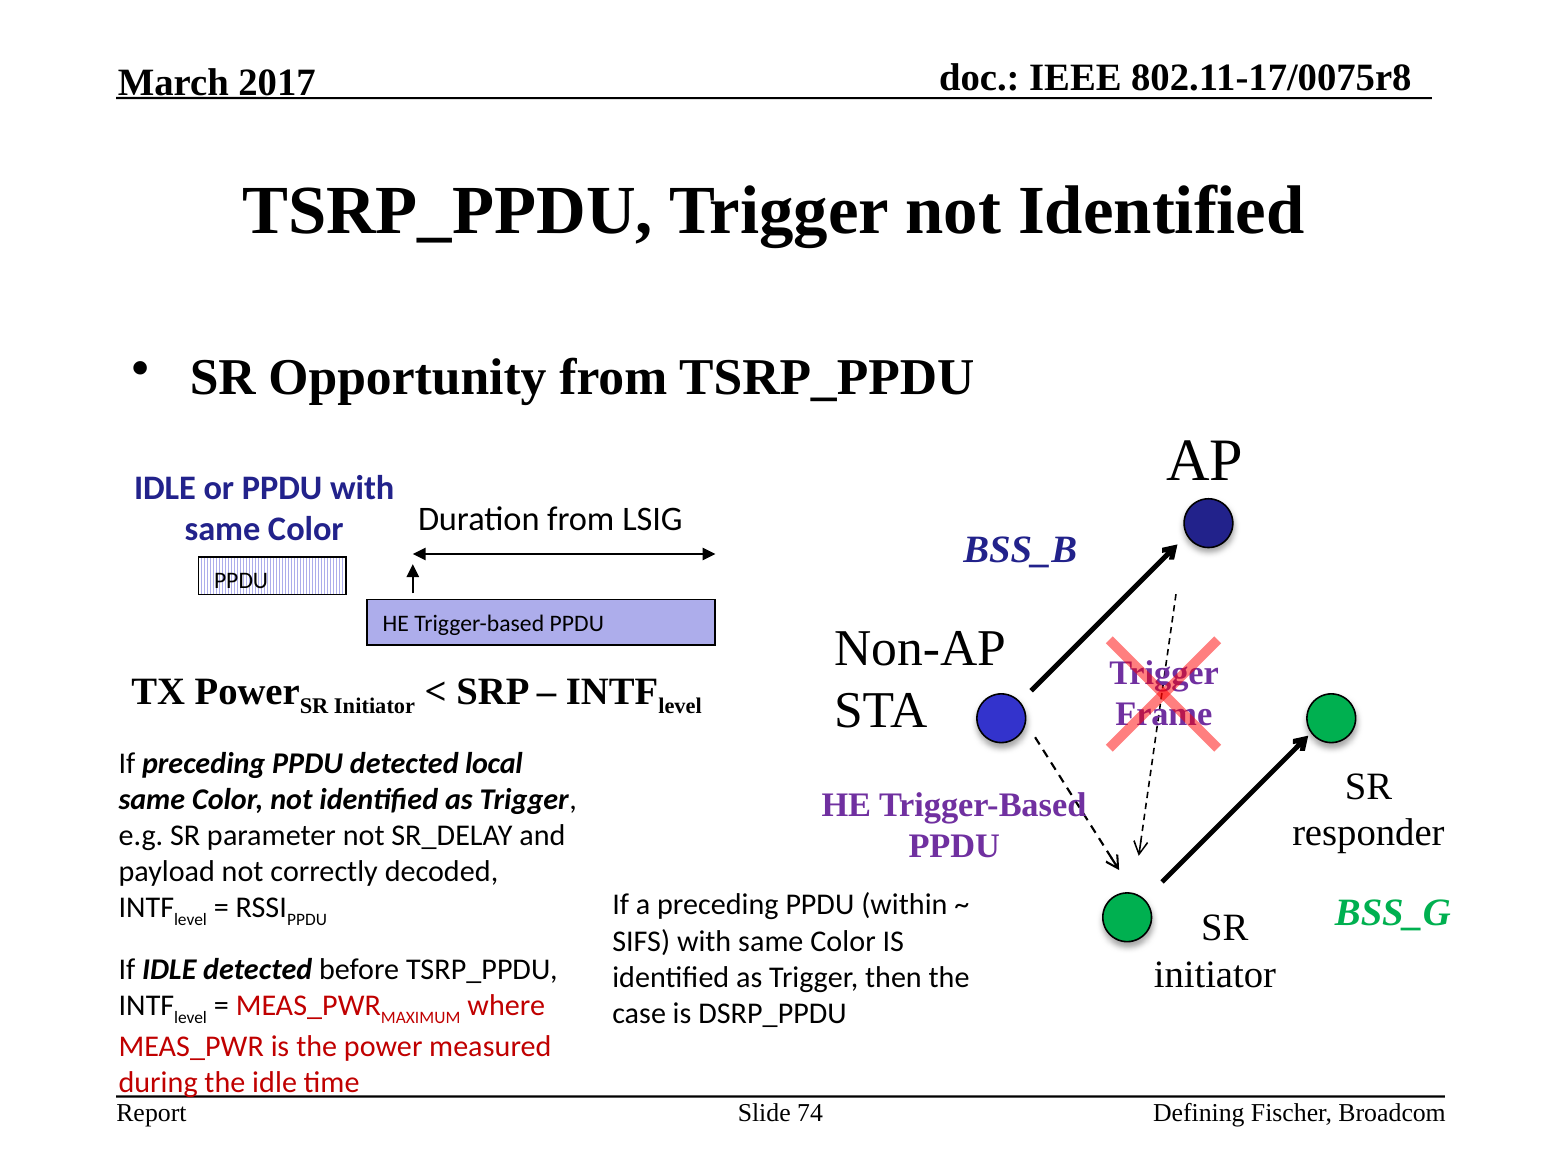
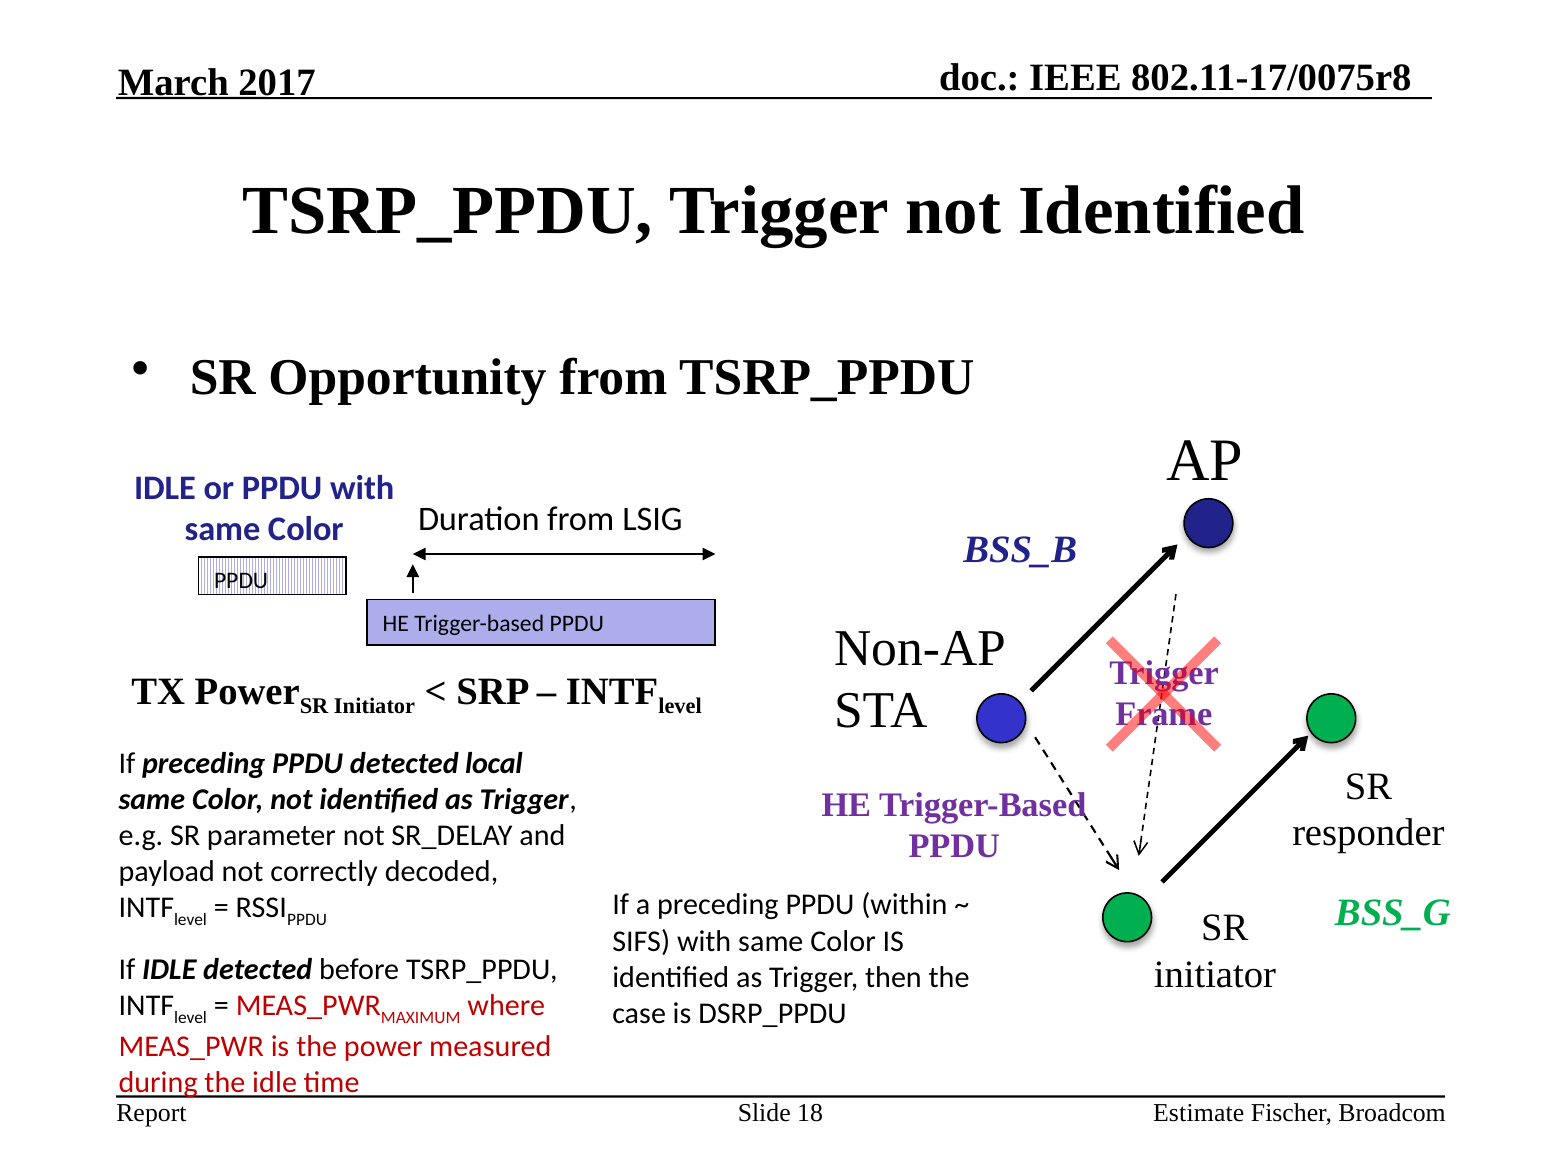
74: 74 -> 18 (810, 1113)
Defining: Defining -> Estimate (1199, 1113)
